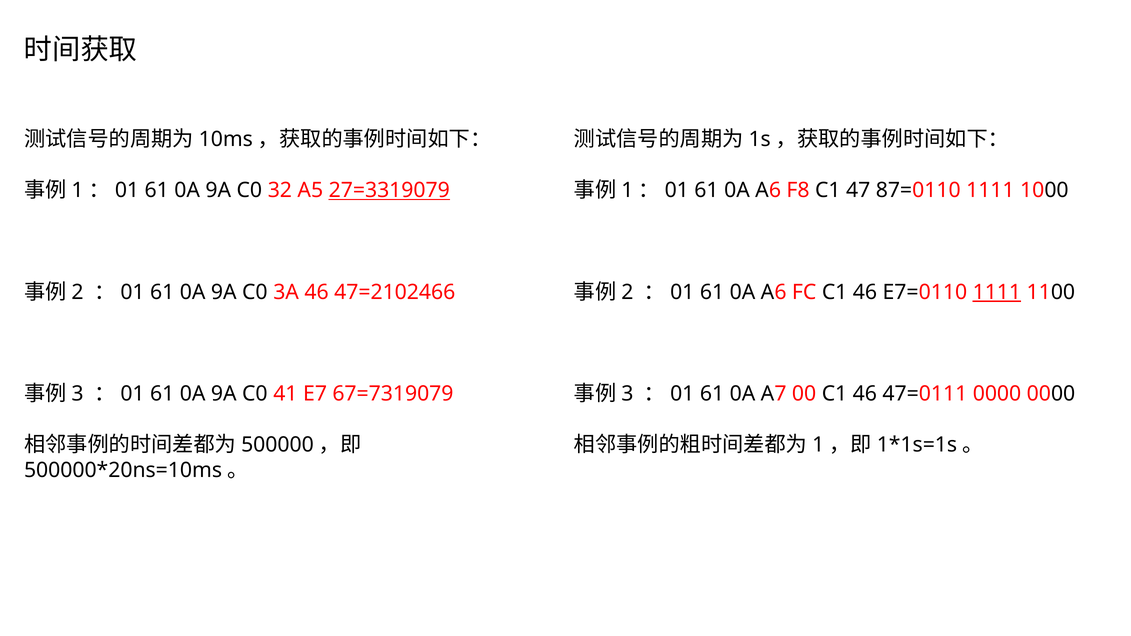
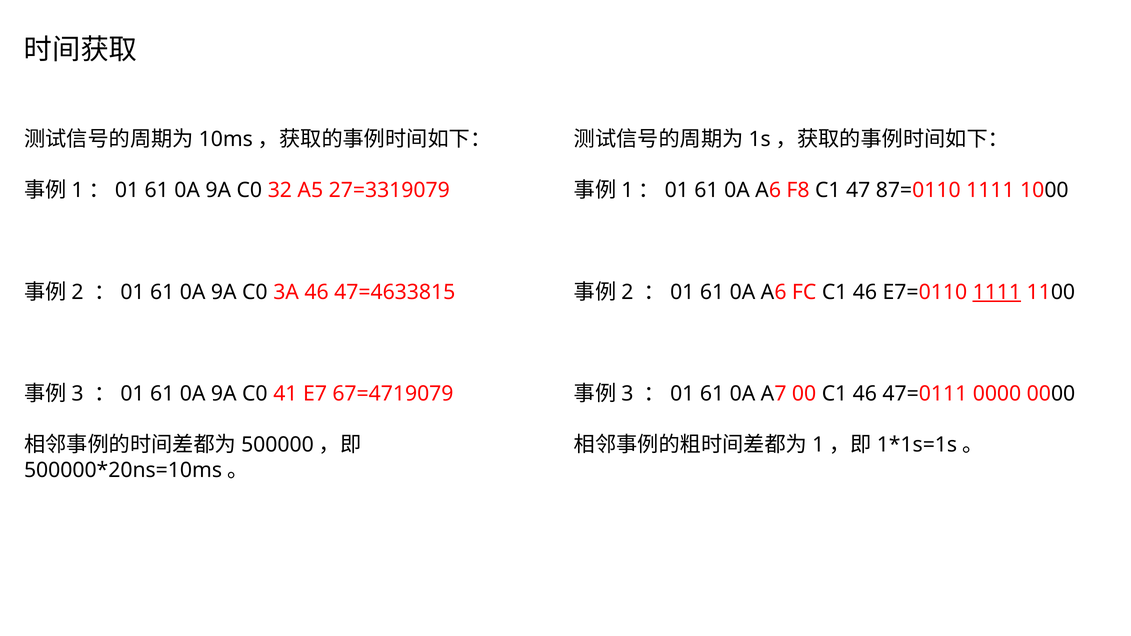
27=3319079 underline: present -> none (389, 190)
47=2102466: 47=2102466 -> 47=4633815 (395, 292)
67=7319079: 67=7319079 -> 67=4719079 (393, 394)
